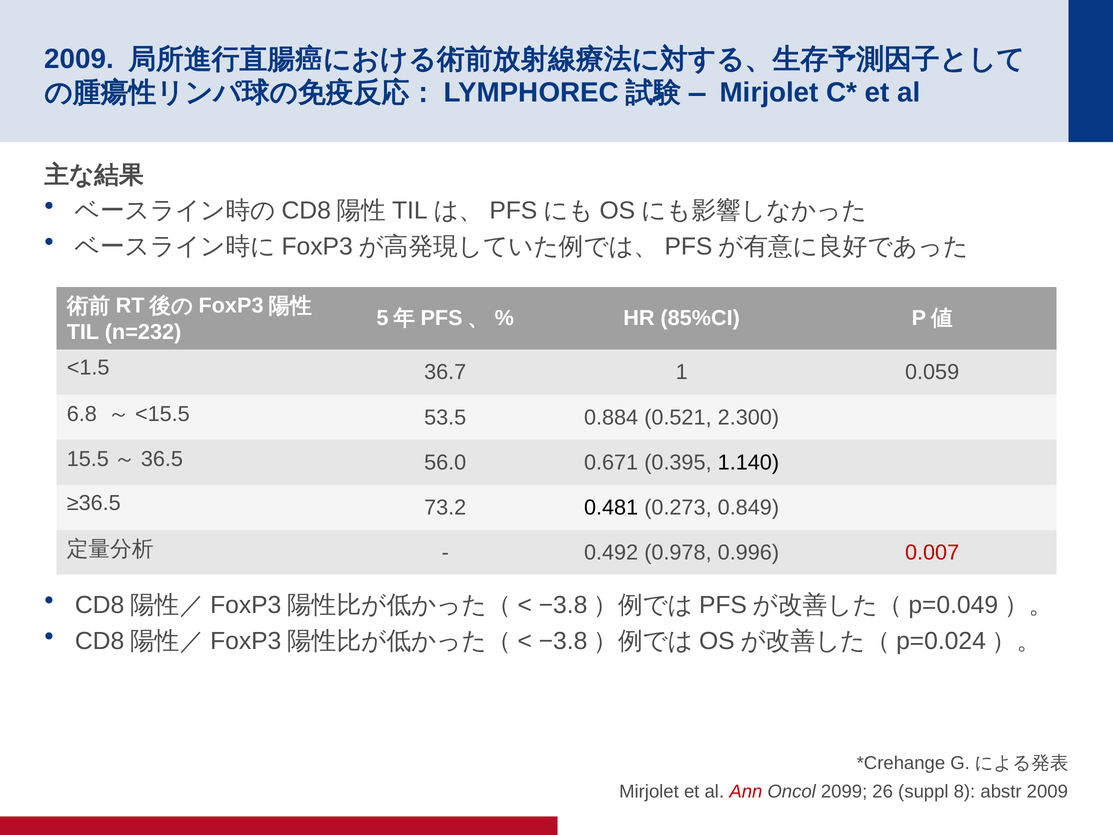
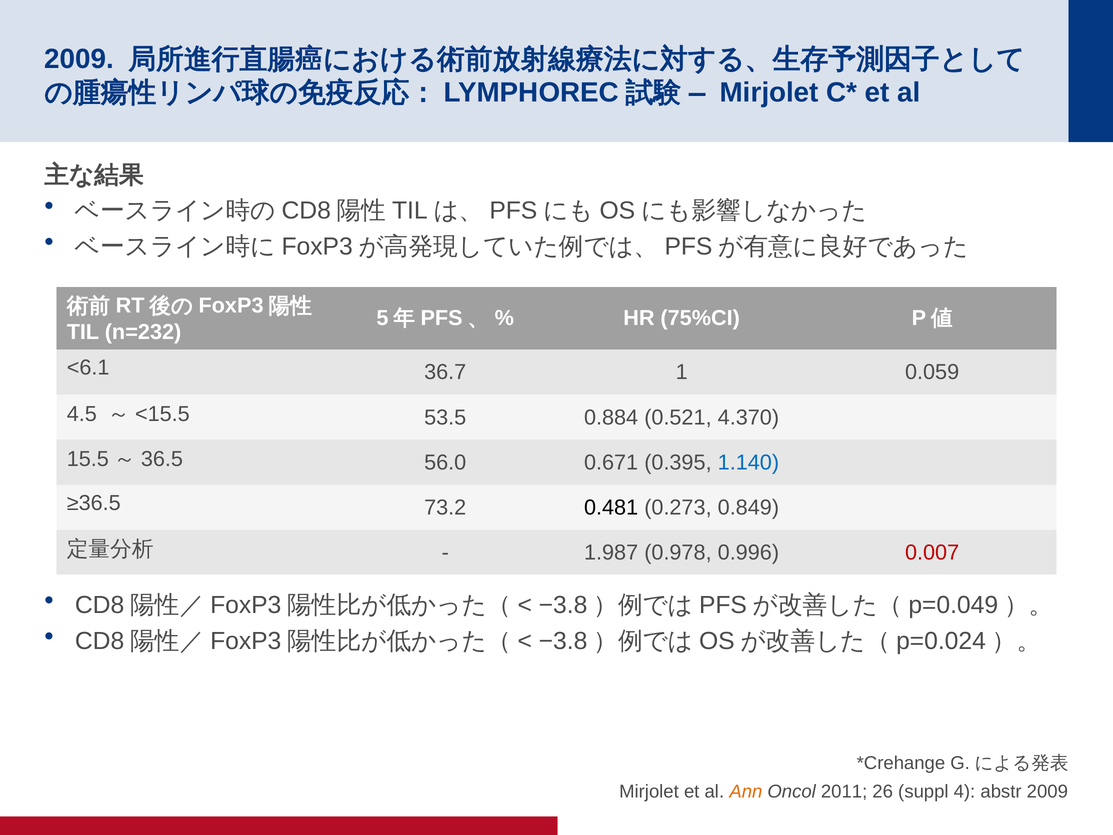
85%CI: 85%CI -> 75%CI (700, 318)
<1.5: <1.5 -> <6.1 (88, 367)
6.8: 6.8 -> 4.5 (82, 414)
2.300: 2.300 -> 4.370 (748, 417)
1.140 colour: black -> blue (748, 462)
0.492: 0.492 -> 1.987 (611, 553)
Ann colour: red -> orange (746, 791)
2099: 2099 -> 2011 (844, 791)
8: 8 -> 4 (964, 791)
